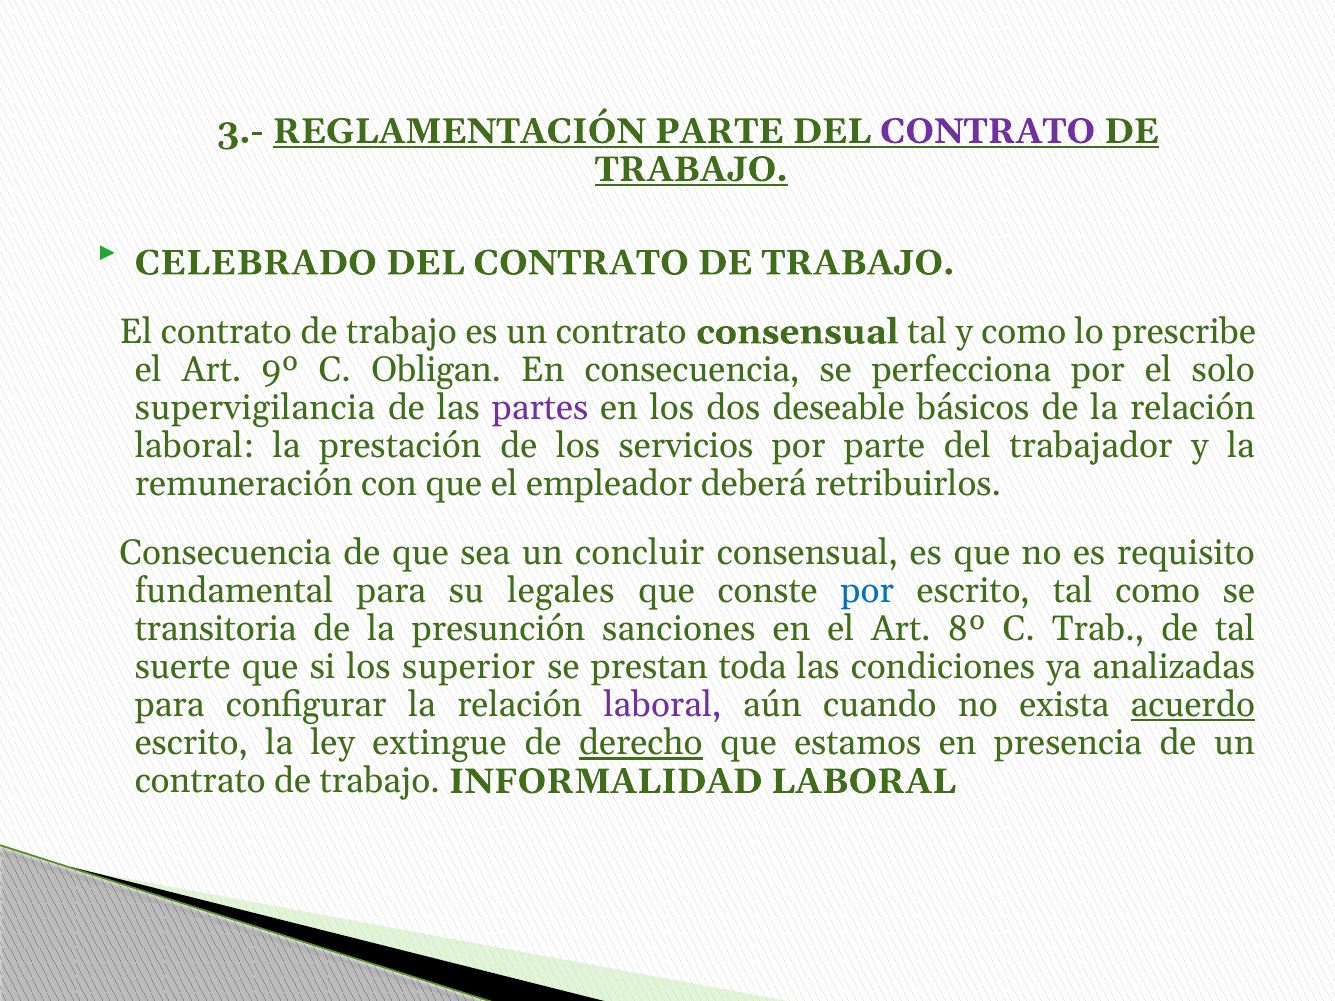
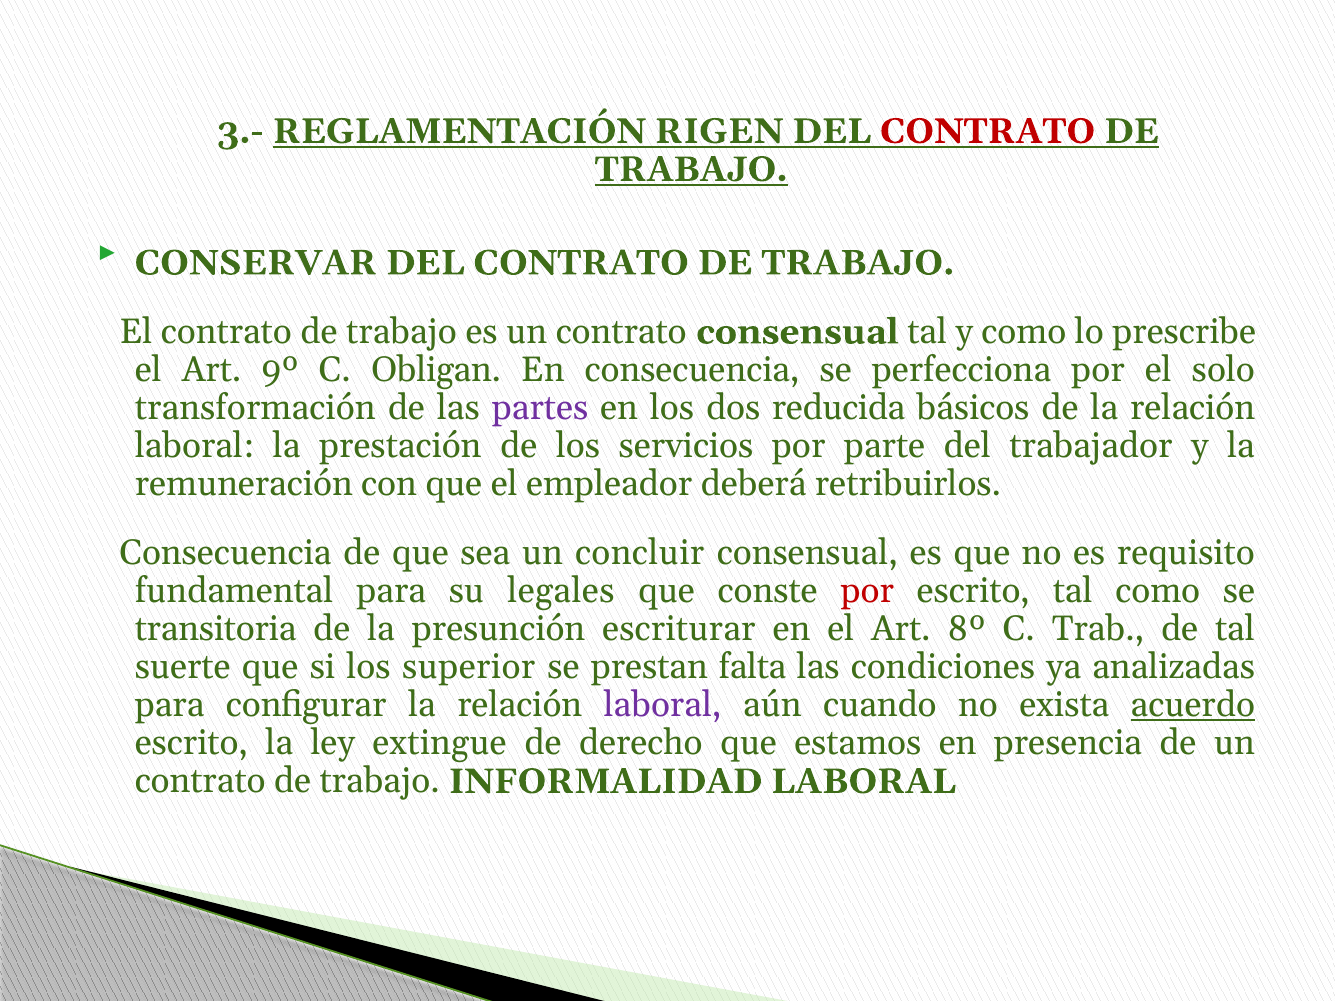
REGLAMENTACIÓN PARTE: PARTE -> RIGEN (719, 131)
CONTRATO colour: purple -> red (988, 131)
CELEBRADO: CELEBRADO -> CONSERVAR (256, 263)
supervigilancia: supervigilancia -> transformación (255, 408)
deseable: deseable -> reducida (839, 408)
por colour: blue -> red (867, 591)
sanciones: sanciones -> escriturar (679, 629)
toda: toda -> falta (753, 667)
derecho underline: present -> none (641, 743)
